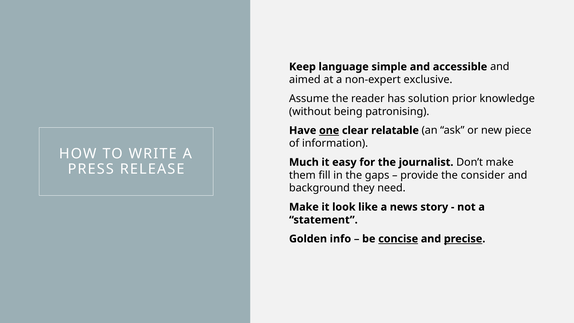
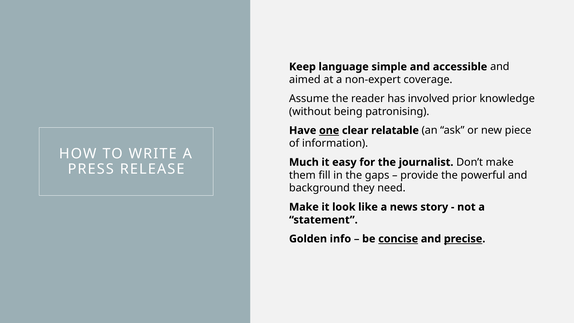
exclusive: exclusive -> coverage (428, 80)
solution: solution -> involved (429, 99)
consider: consider -> powerful (483, 175)
